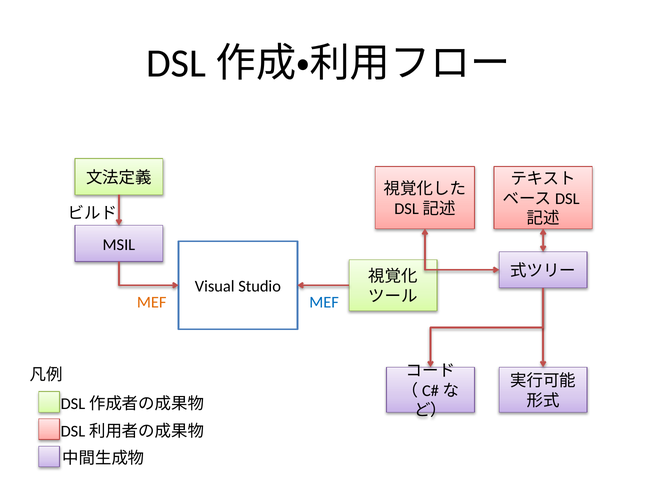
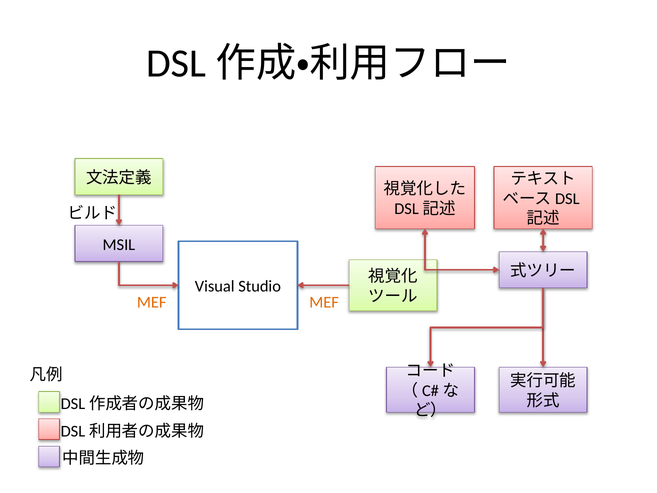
MEF colour: blue -> orange (324, 302)
